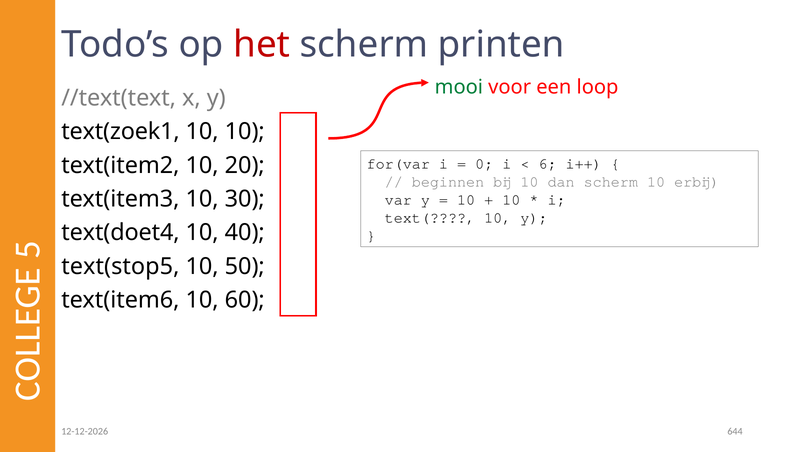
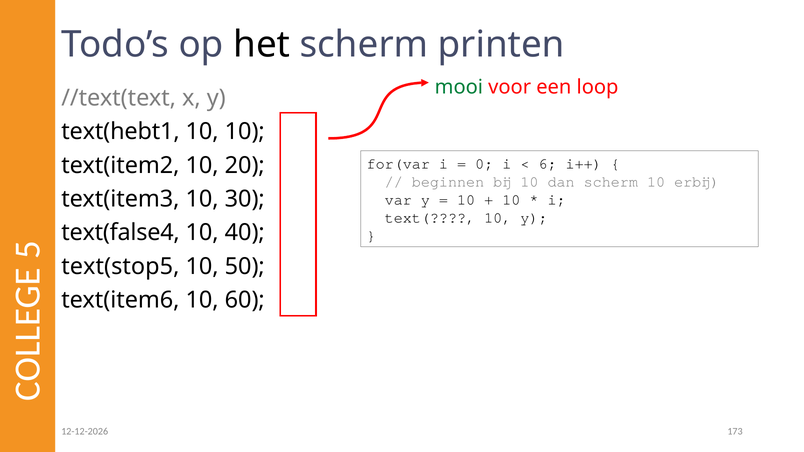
het colour: red -> black (262, 45)
text(zoek1: text(zoek1 -> text(hebt1 (120, 132)
text(doet4: text(doet4 -> text(false4 (121, 233)
644: 644 -> 173 (735, 432)
